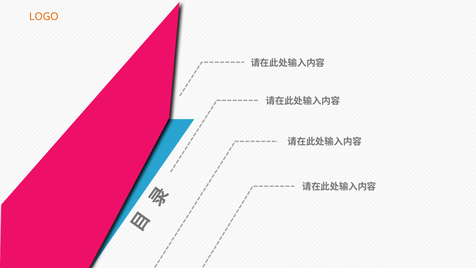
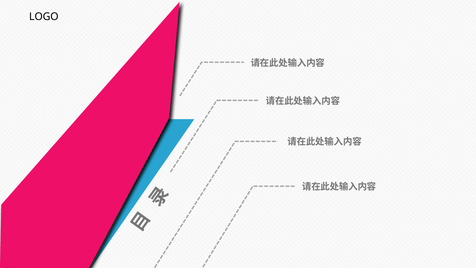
LOGO colour: orange -> black (44, 17)
